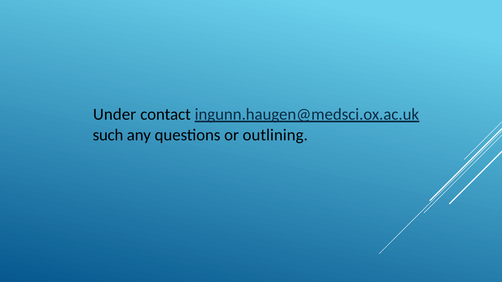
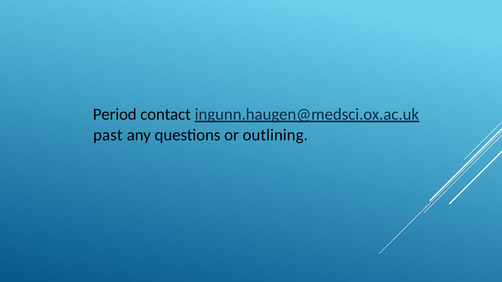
Under: Under -> Period (115, 115)
such: such -> past (108, 135)
